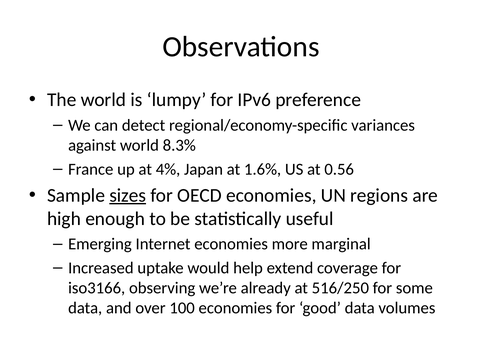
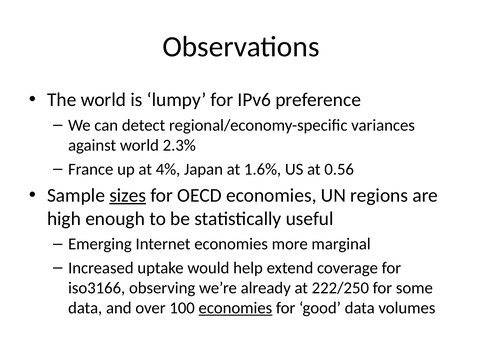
8.3%: 8.3% -> 2.3% (179, 145)
516/250: 516/250 -> 222/250 (340, 288)
economies underline: none -> present (235, 308)
